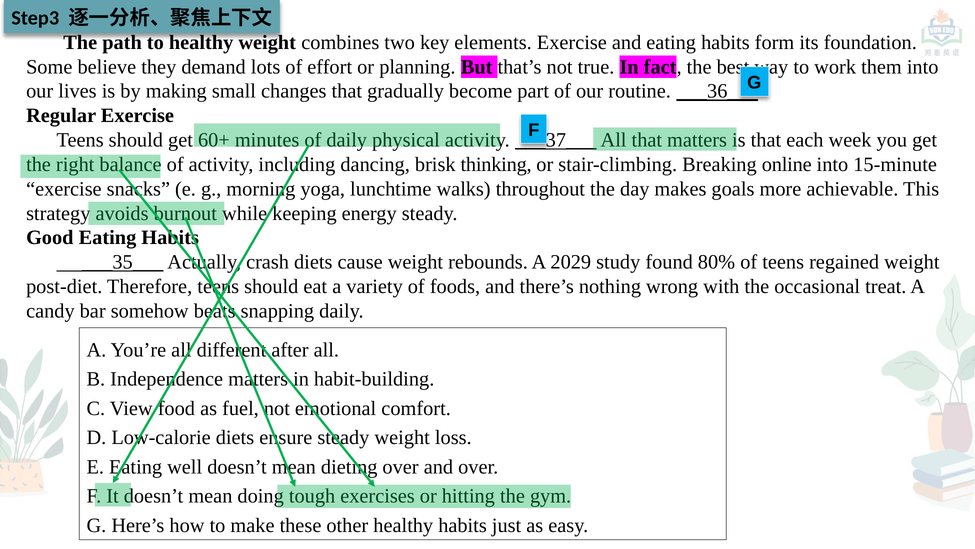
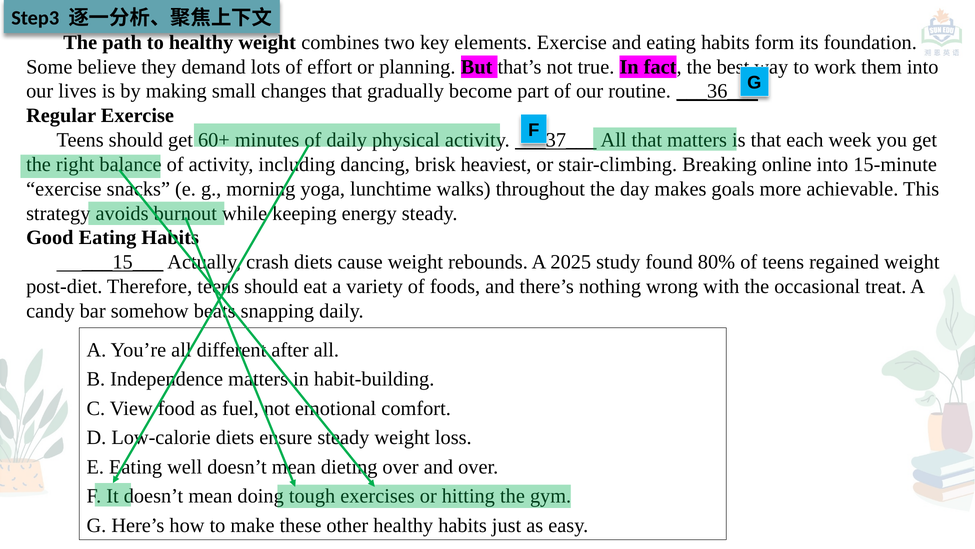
thinking: thinking -> heaviest (496, 164)
___35___: ___35___ -> ___15___ (123, 262)
2029: 2029 -> 2025 (571, 262)
